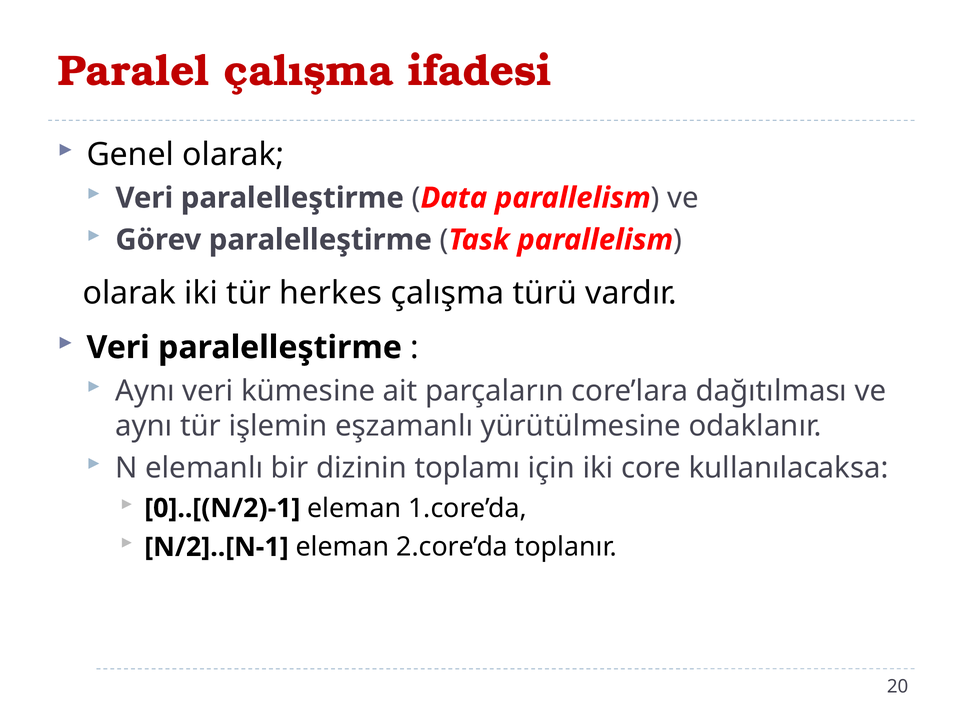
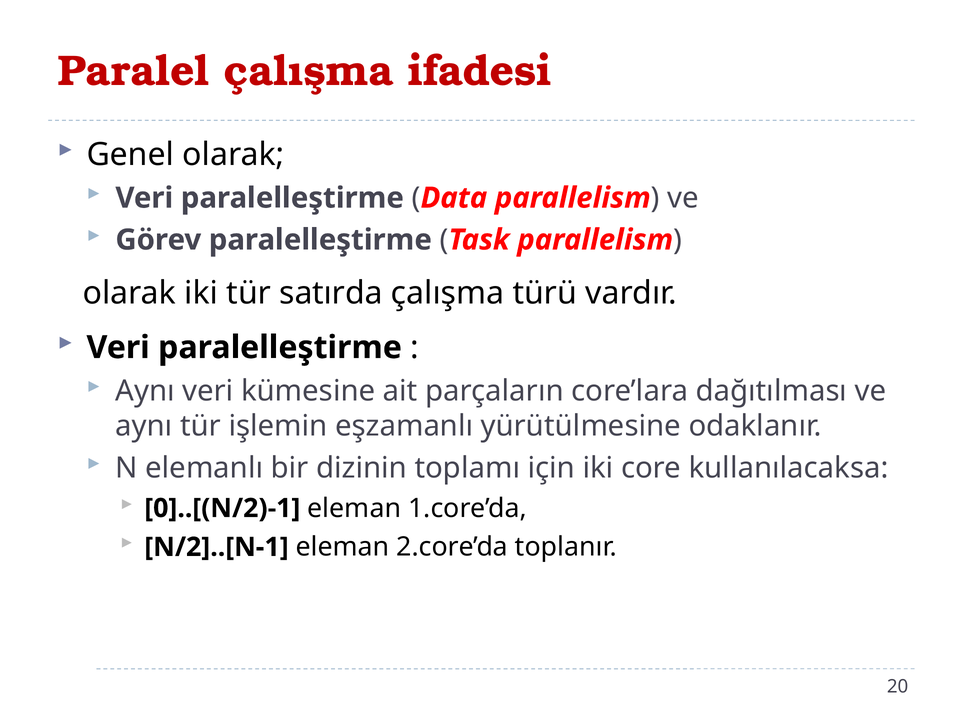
herkes: herkes -> satırda (331, 293)
